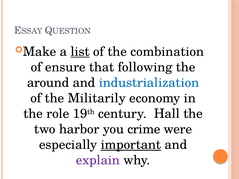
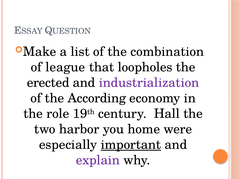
list underline: present -> none (80, 52)
ensure: ensure -> league (65, 67)
following: following -> loopholes (145, 67)
around: around -> erected (48, 83)
industrialization colour: blue -> purple (149, 83)
Militarily: Militarily -> According (97, 98)
crime: crime -> home (144, 129)
